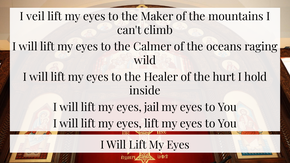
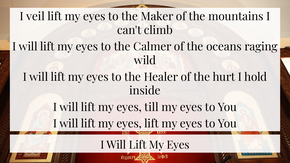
jail: jail -> till (152, 107)
